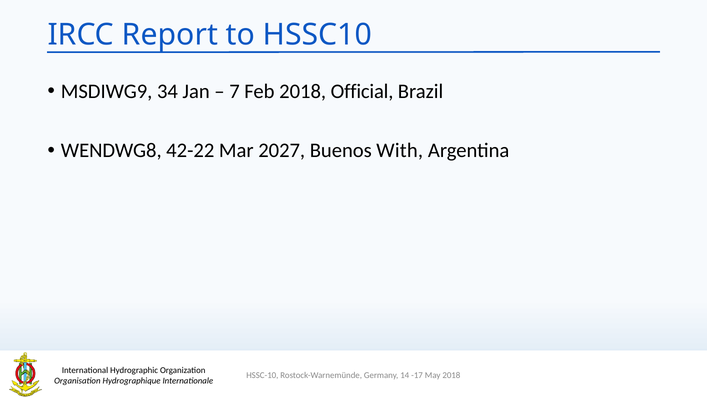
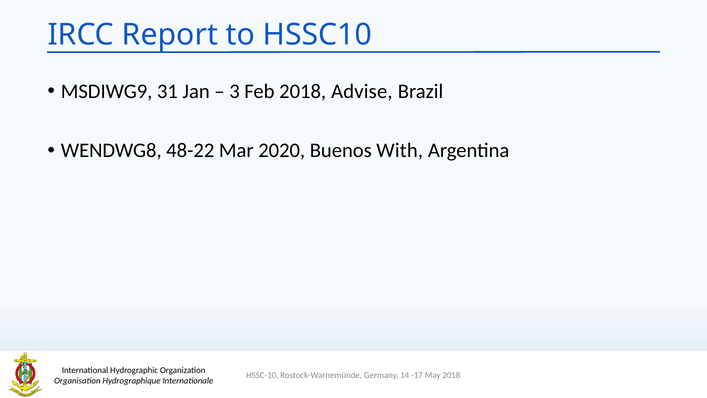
34: 34 -> 31 (167, 91)
7: 7 -> 3 (234, 91)
Official: Official -> Advise (362, 91)
42-22: 42-22 -> 48-22 (190, 151)
2027: 2027 -> 2020 (282, 151)
